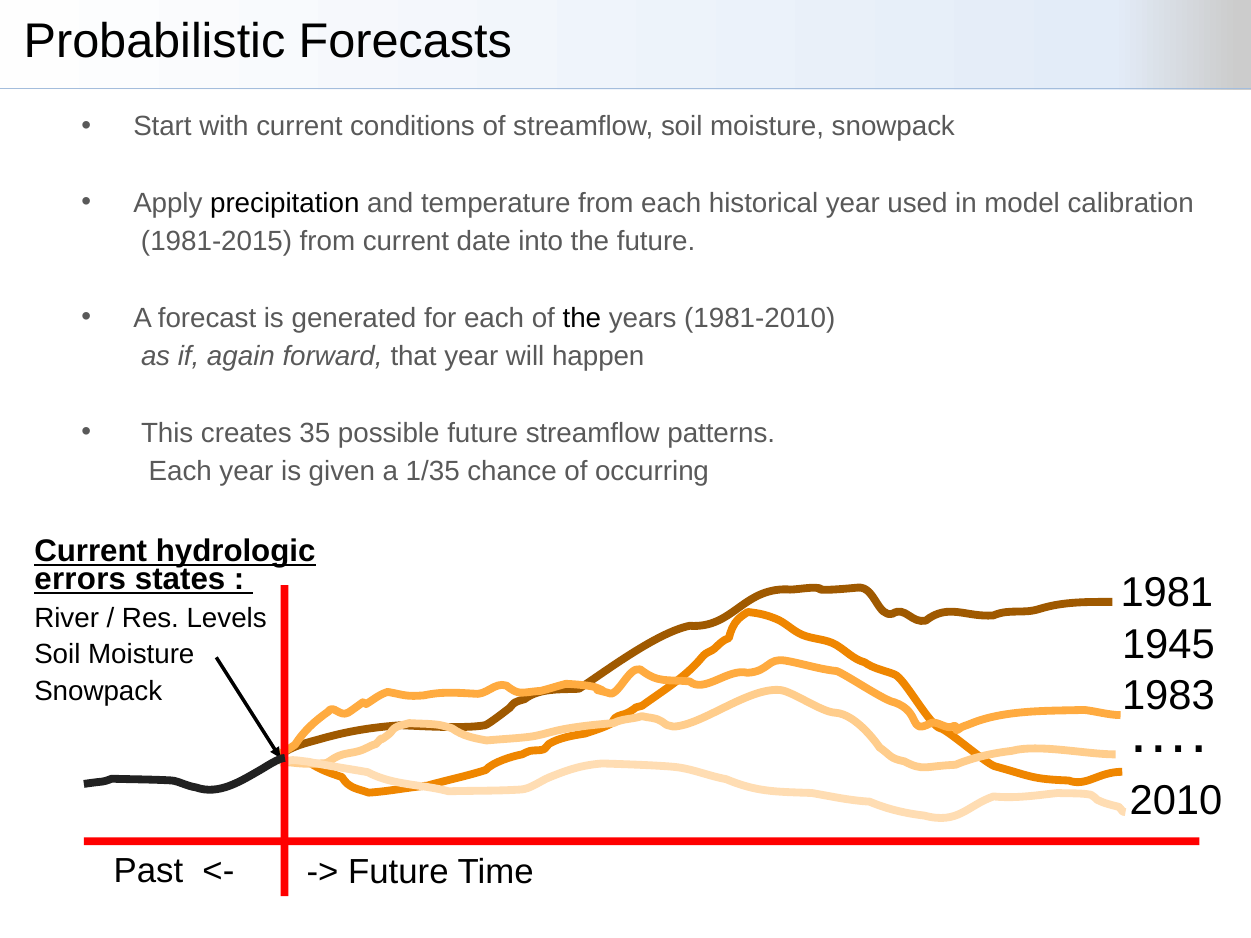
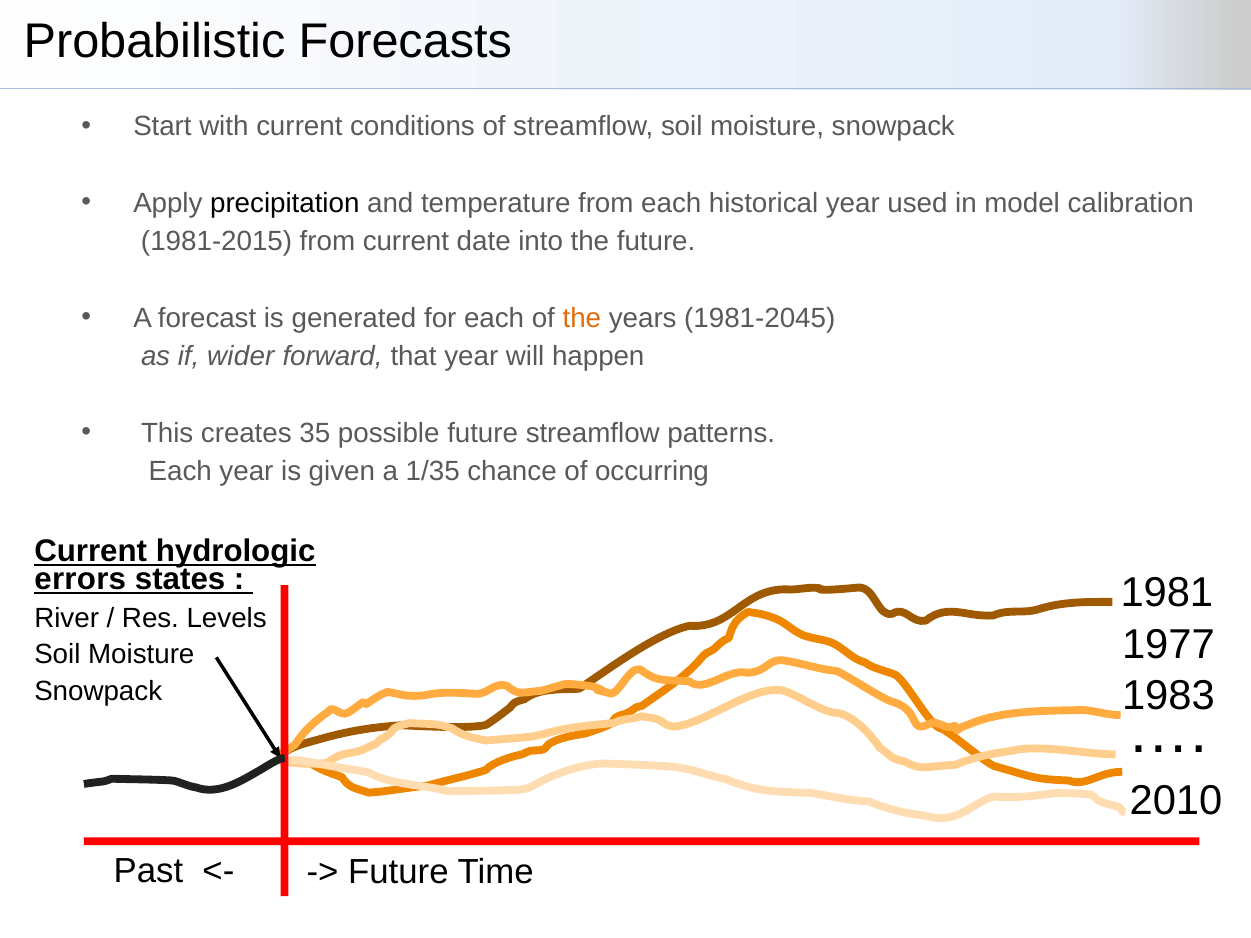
the colour: black -> orange (582, 318)
1981-2010: 1981-2010 -> 1981-2045 (760, 318)
again: again -> wider (241, 357)
1945: 1945 -> 1977 (1168, 645)
